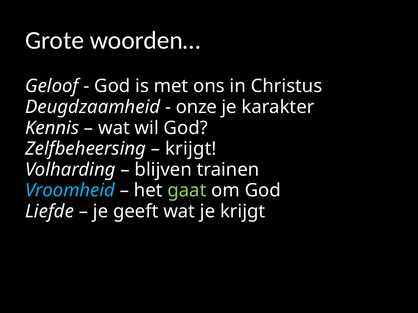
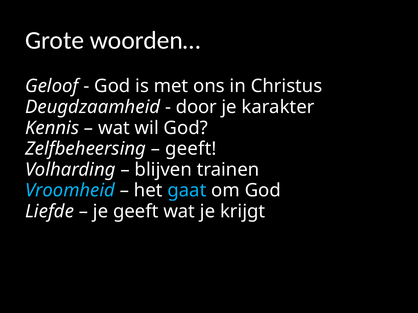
onze: onze -> door (196, 107)
krijgt: krijgt -> geeft (191, 149)
gaat colour: light green -> light blue (187, 191)
